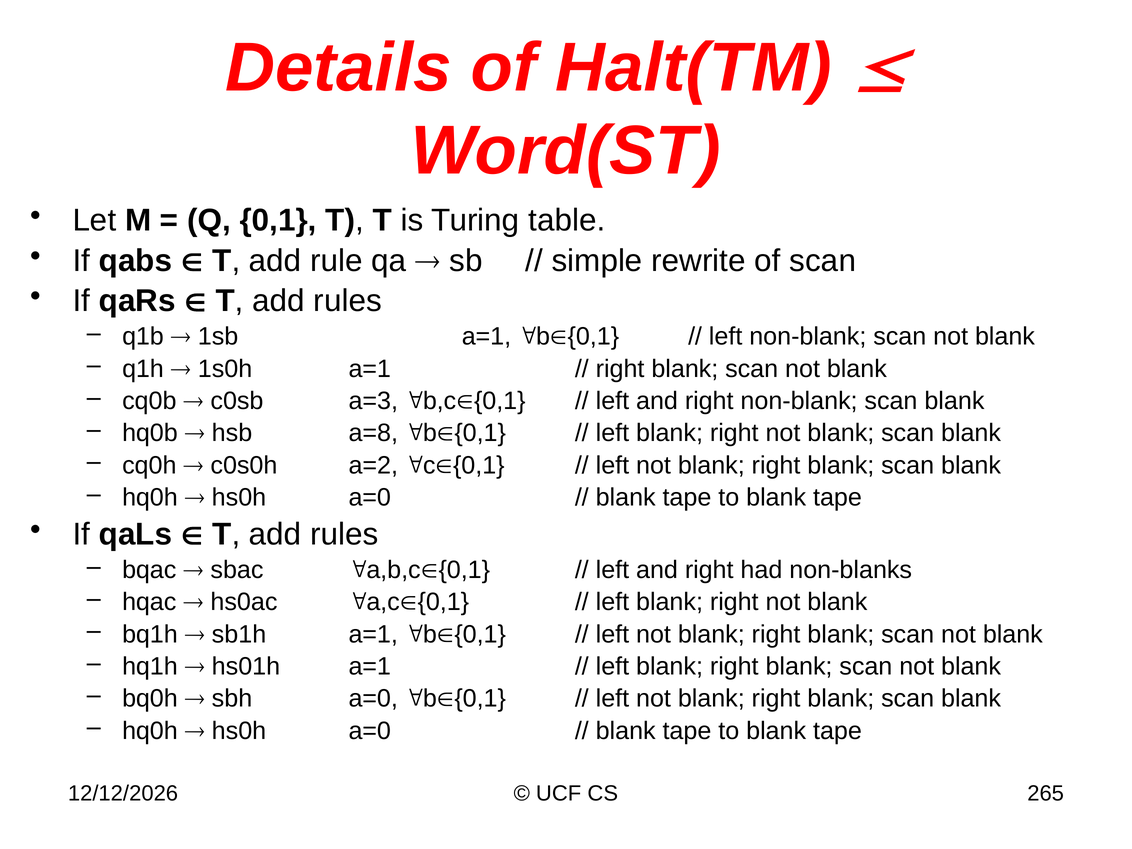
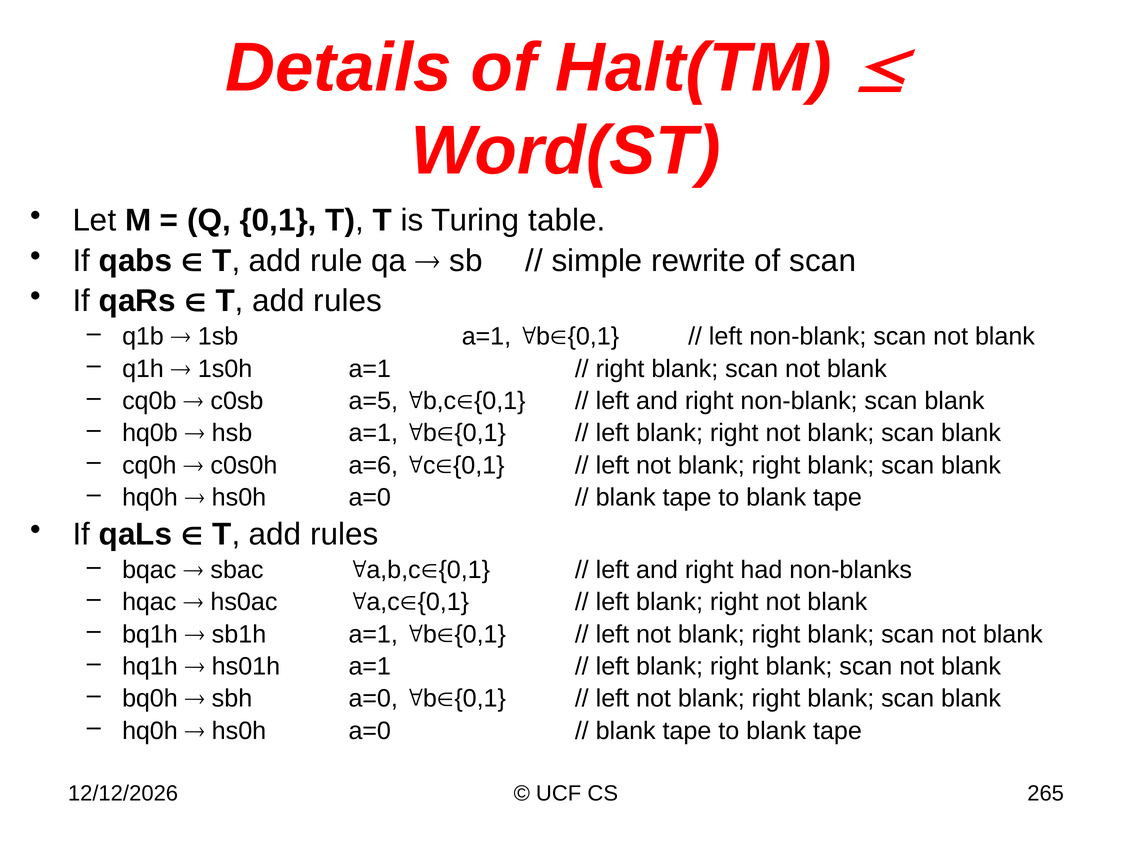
a=3: a=3 -> a=5 (373, 401)
hsb a=8: a=8 -> a=1 (373, 433)
a=2: a=2 -> a=6 (373, 465)
